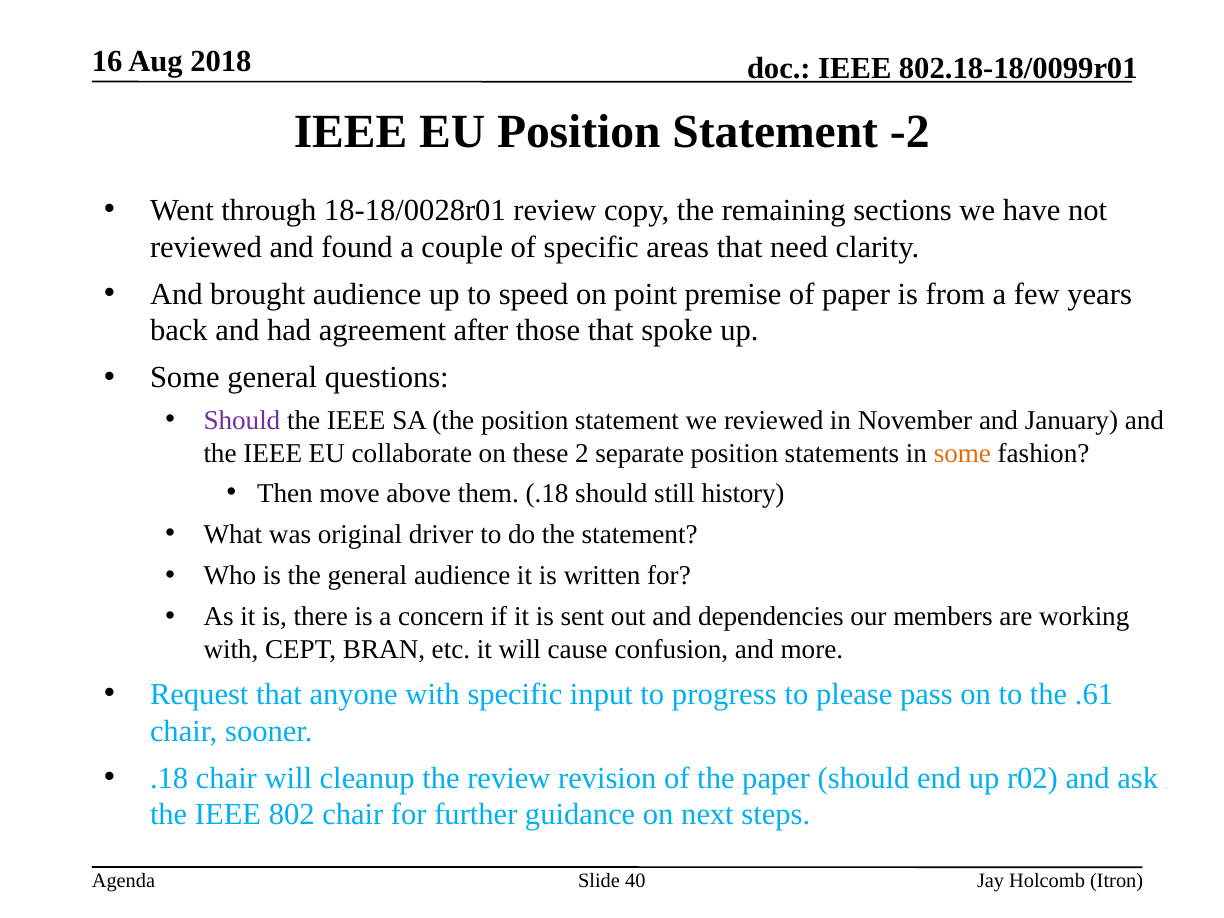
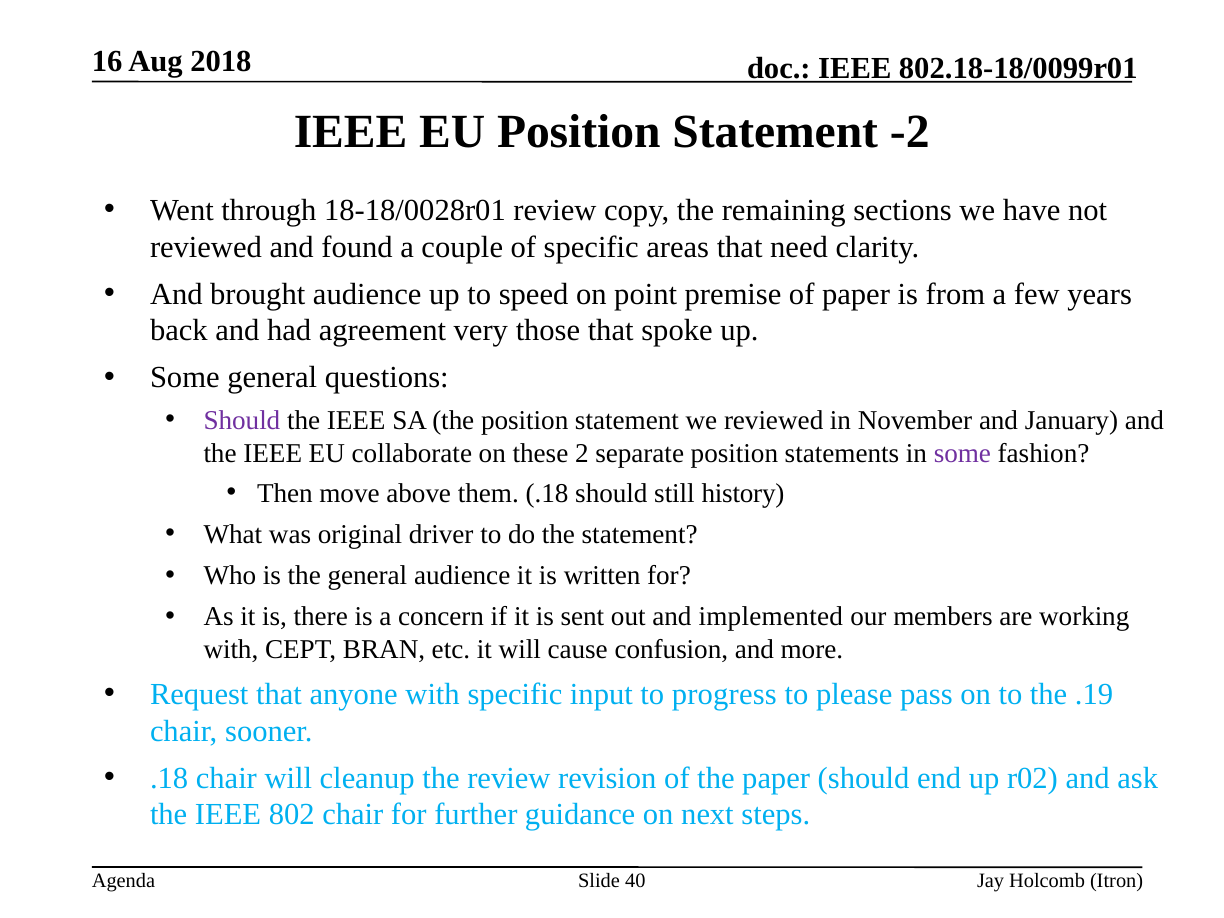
after: after -> very (481, 331)
some colour: orange -> purple (962, 453)
dependencies: dependencies -> implemented (771, 617)
.61: .61 -> .19 (1094, 695)
